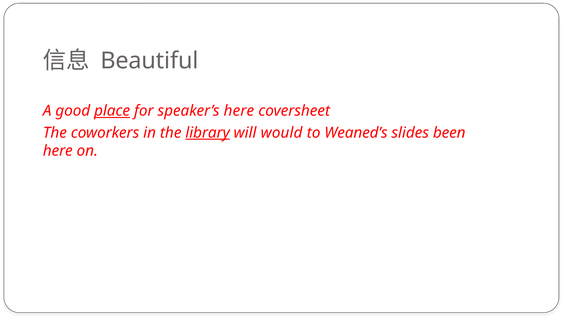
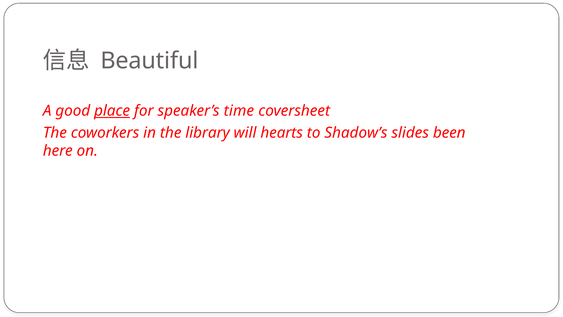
speaker’s here: here -> time (239, 111)
library underline: present -> none (208, 133)
would: would -> hearts (282, 133)
Weaned’s: Weaned’s -> Shadow’s (356, 133)
